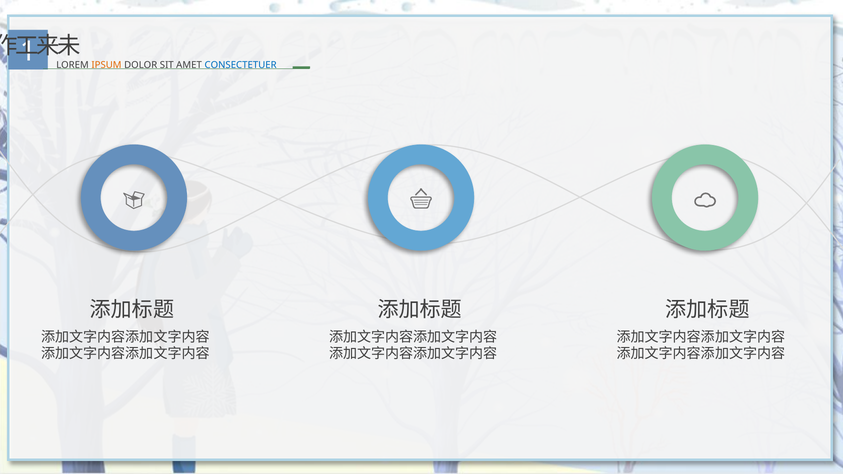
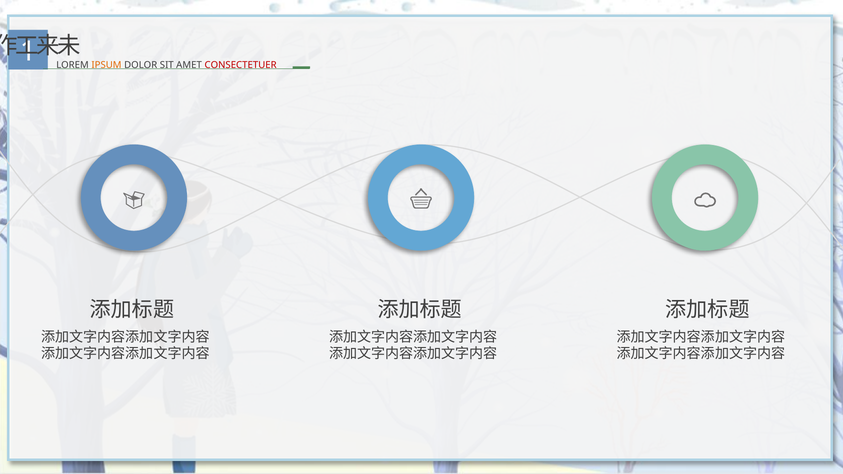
CONSECTETUER colour: blue -> red (241, 65)
